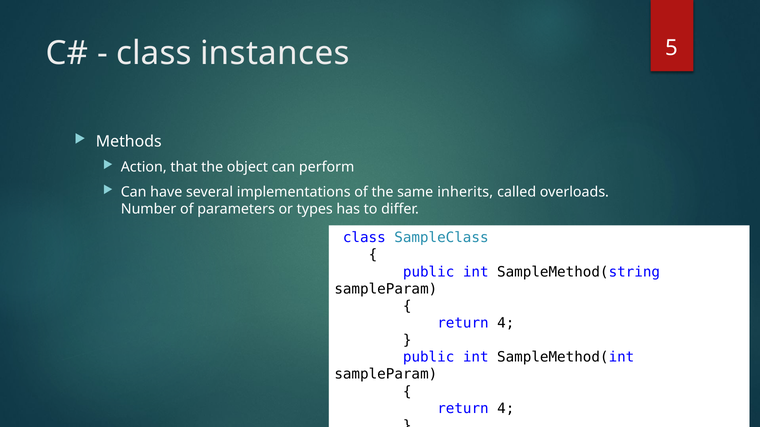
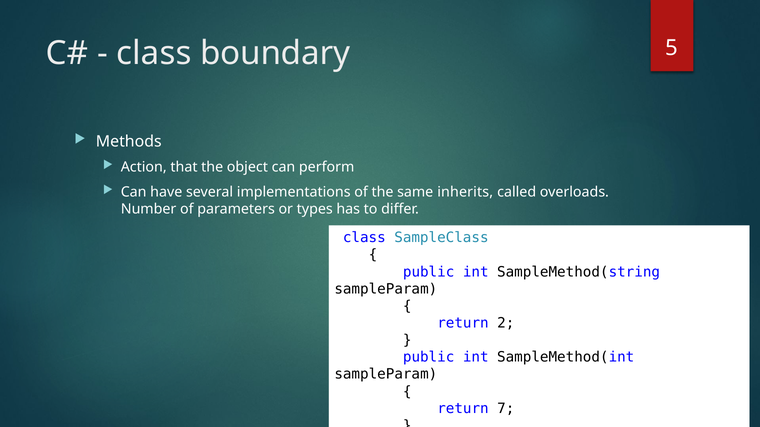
instances: instances -> boundary (275, 53)
4: 4 -> 2 (506, 323)
4: 4 -> 7 (506, 409)
